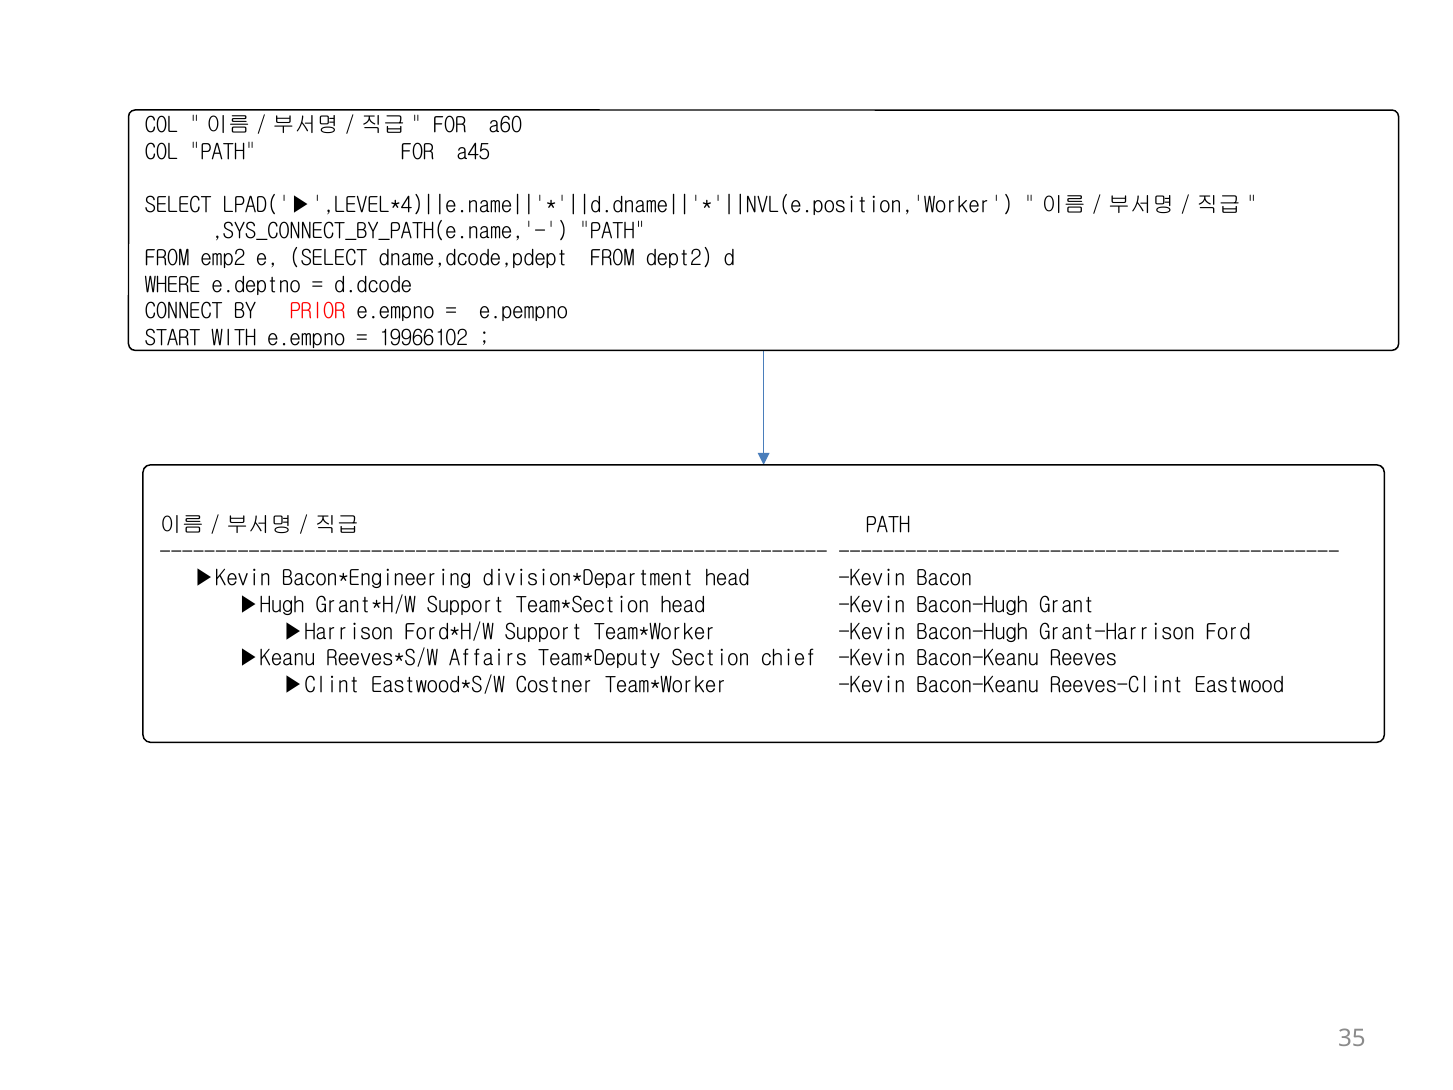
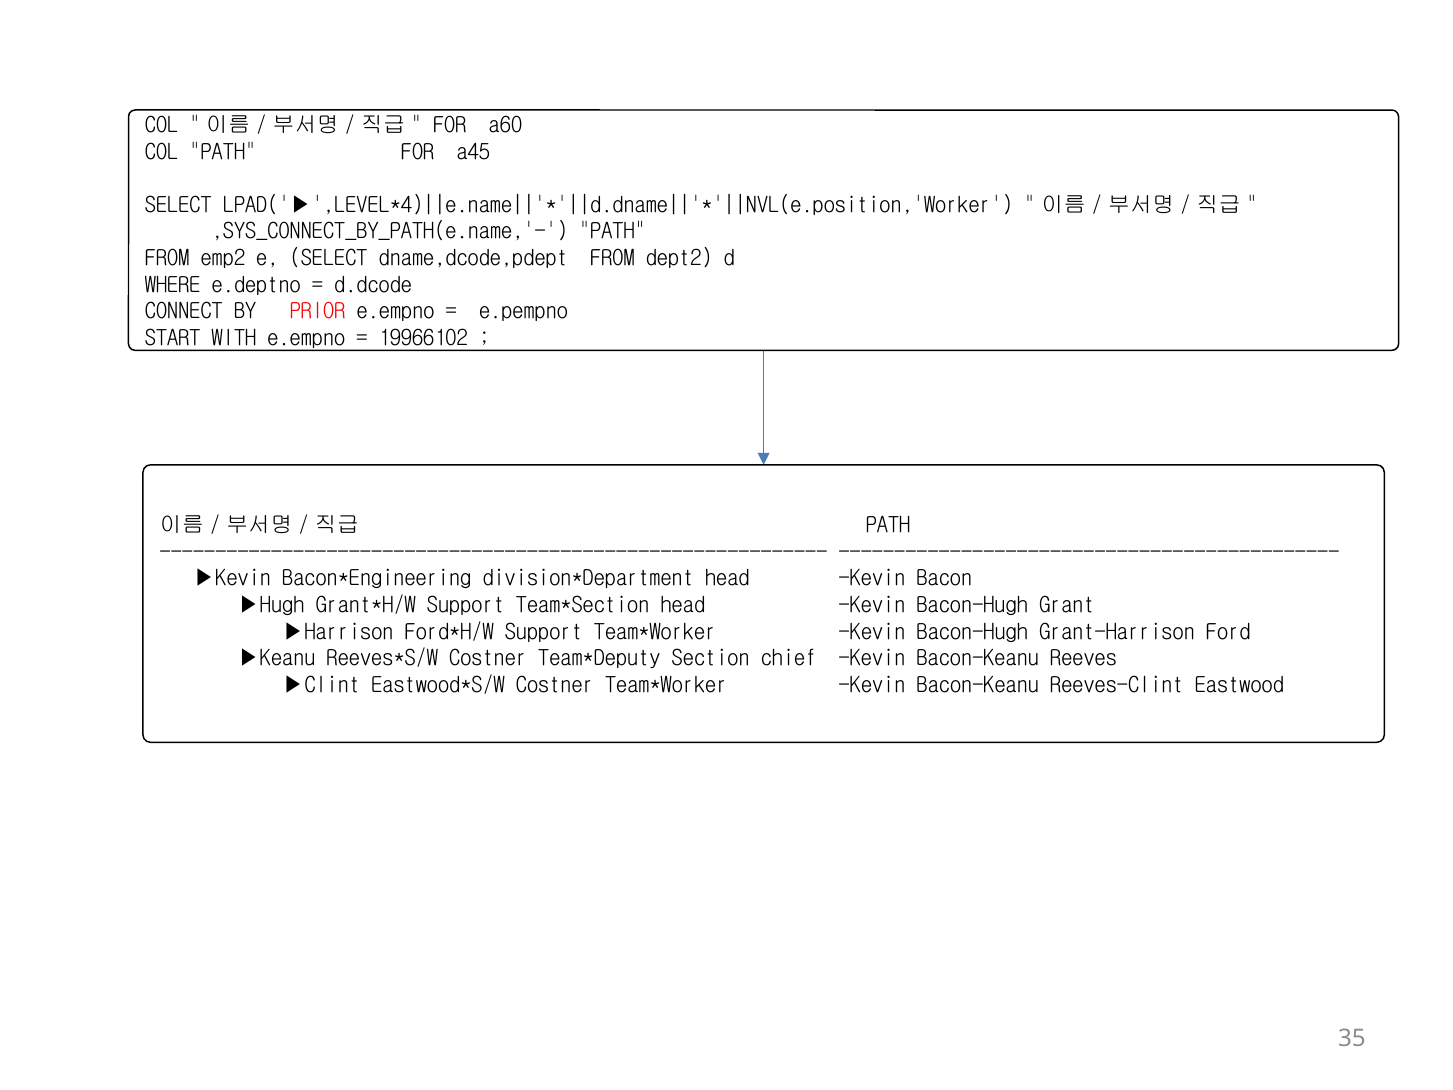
Affairs: Affairs -> Costner (488, 658)
